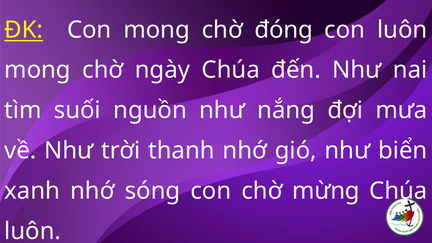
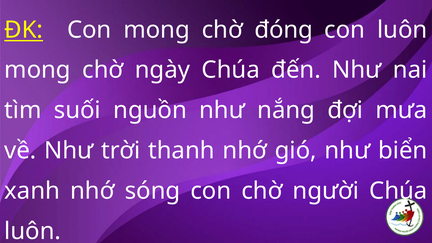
mừng: mừng -> người (326, 191)
